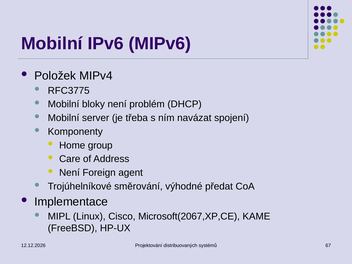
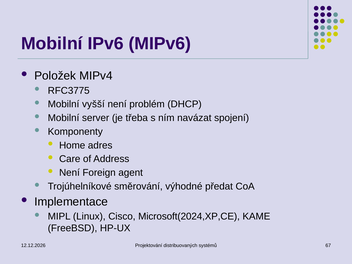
bloky: bloky -> vyšší (93, 104)
group: group -> adres (100, 145)
Microsoft(2067,XP,CE: Microsoft(2067,XP,CE -> Microsoft(2024,XP,CE (189, 216)
